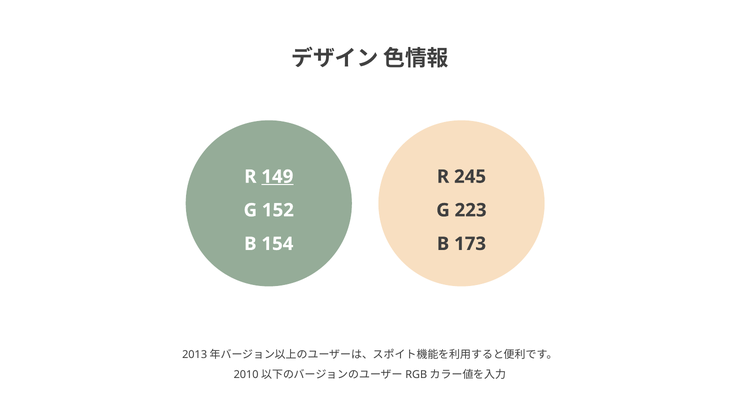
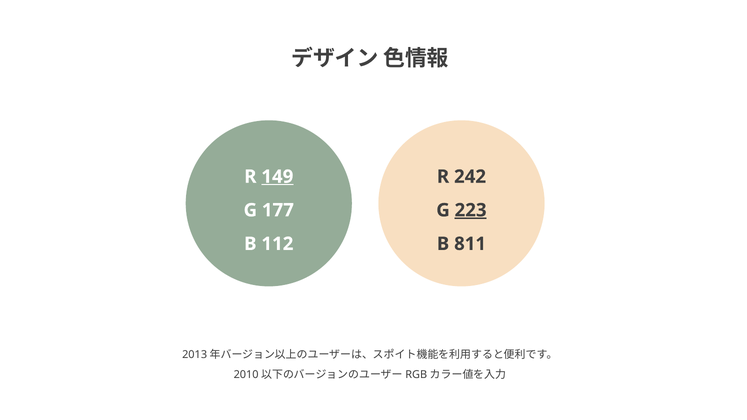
245: 245 -> 242 (470, 177)
152: 152 -> 177 (278, 210)
223 underline: none -> present (471, 210)
154: 154 -> 112 (277, 244)
173: 173 -> 811 (470, 244)
